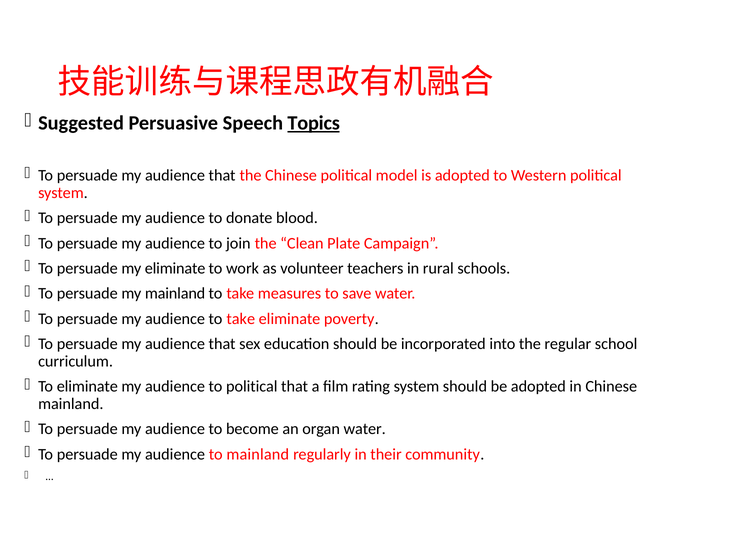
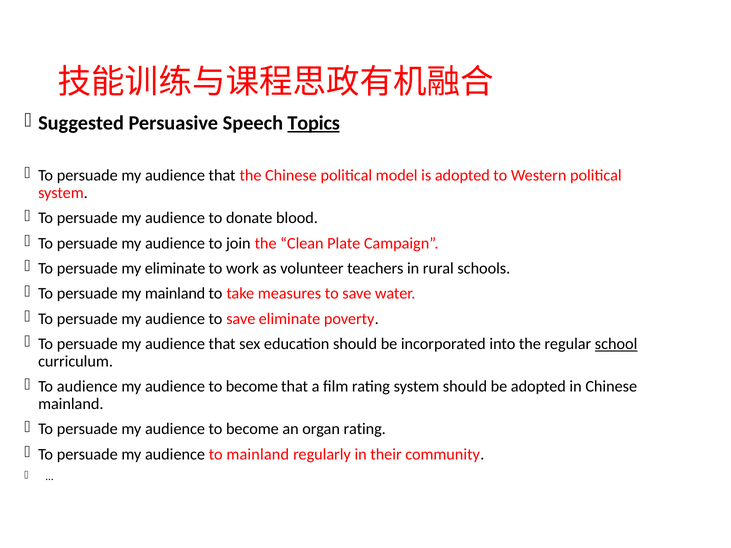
audience to take: take -> save (241, 319)
school underline: none -> present (616, 344)
To eliminate: eliminate -> audience (87, 387)
political: political -> become (252, 387)
organ water: water -> rating (365, 429)
